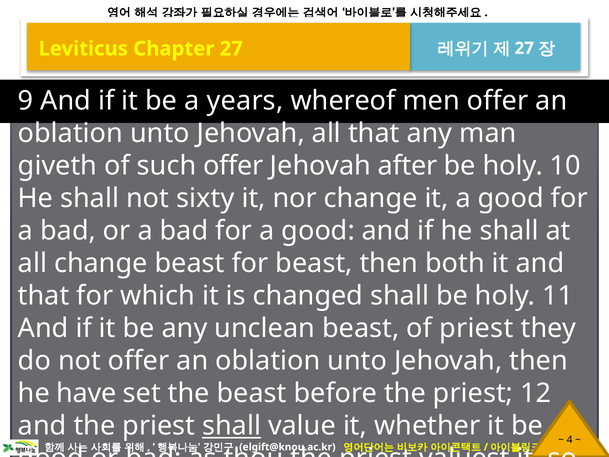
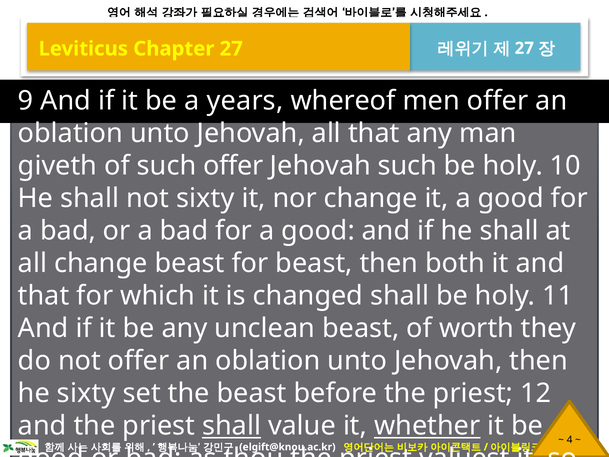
Jehovah after: after -> such (407, 166)
of priest: priest -> worth (477, 328)
he have: have -> sixty (86, 393)
whether underline: none -> present (427, 426)
